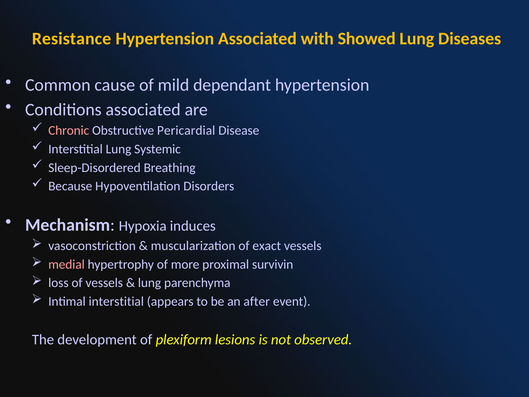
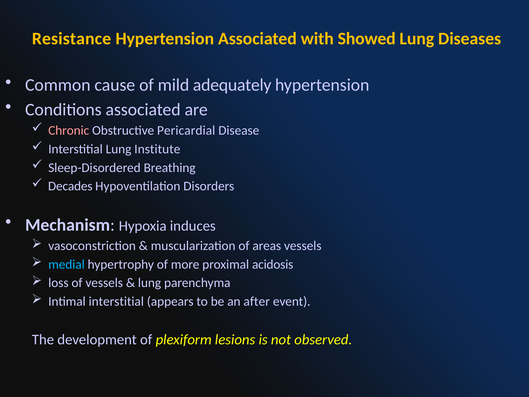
dependant: dependant -> adequately (232, 85)
Systemic: Systemic -> Institute (157, 149)
Because: Because -> Decades (70, 186)
exact: exact -> areas (267, 246)
medial colour: pink -> light blue (66, 264)
survivin: survivin -> acidosis (273, 264)
